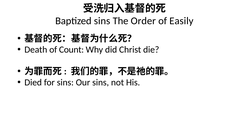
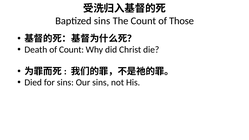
The Order: Order -> Count (143, 21)
Easily: Easily -> Those (182, 21)
